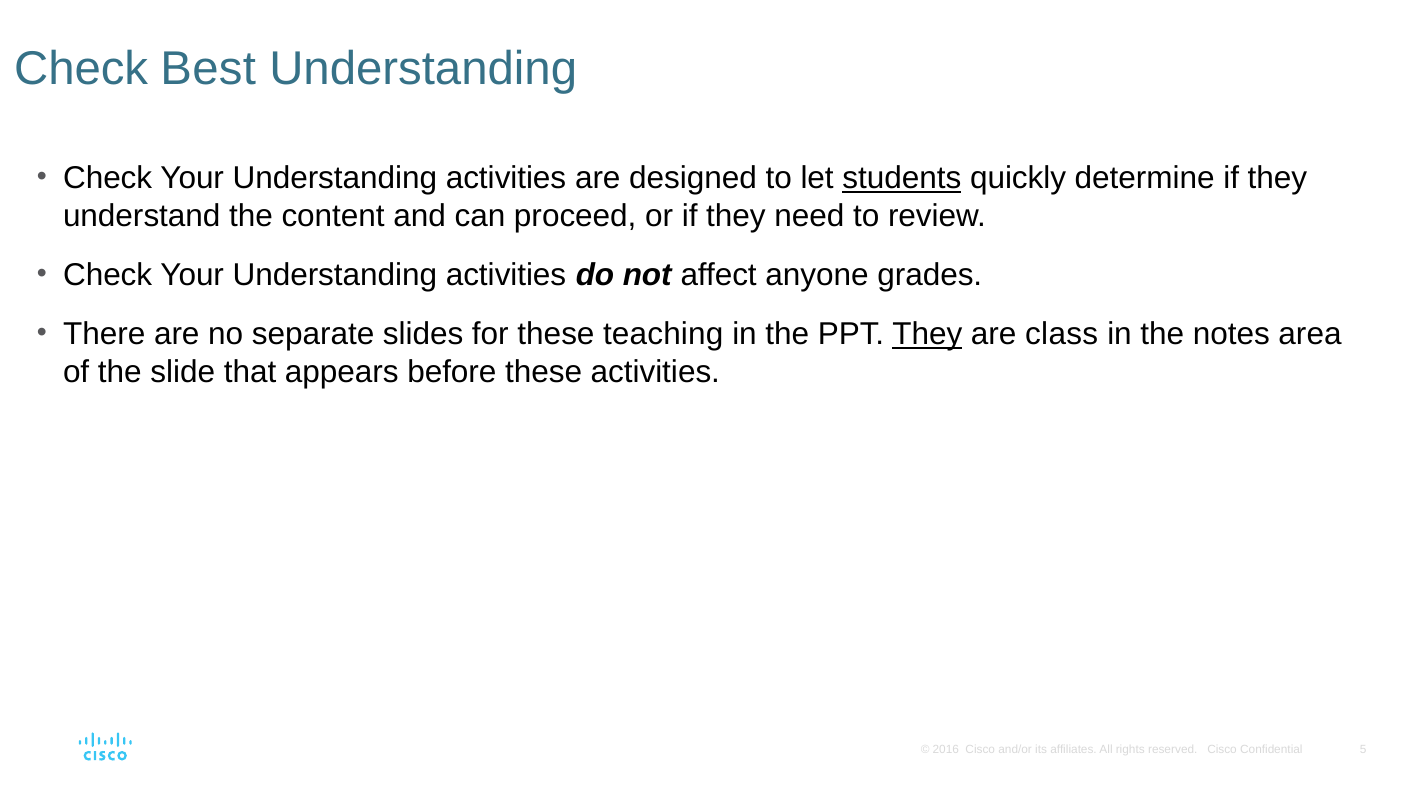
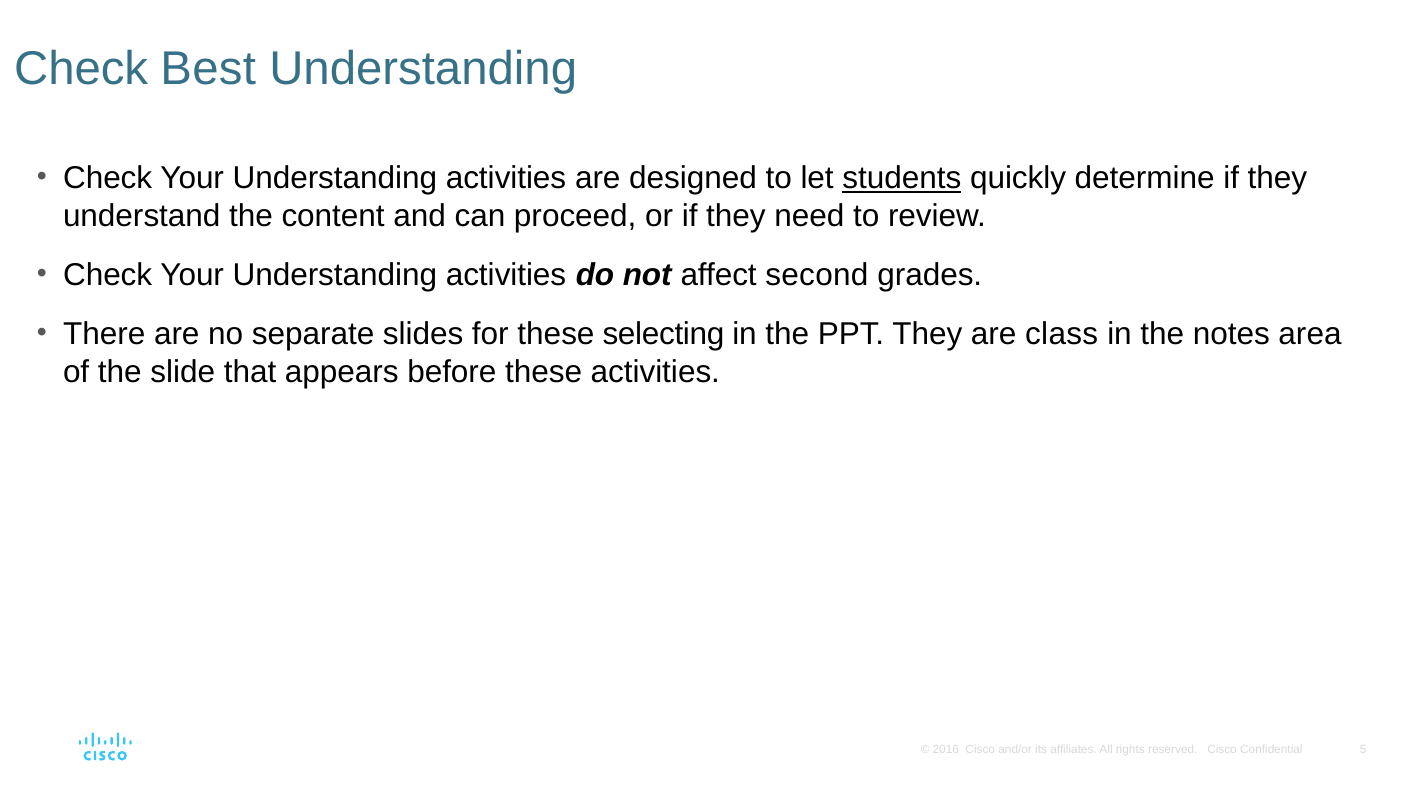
anyone: anyone -> second (817, 275)
teaching: teaching -> selecting (663, 334)
They underline: present -> none (927, 334)
